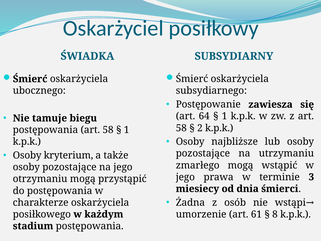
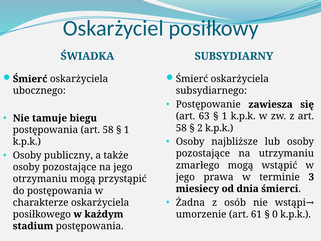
64: 64 -> 63 (204, 116)
kryterium: kryterium -> publiczny (68, 155)
8: 8 -> 0 (275, 214)
